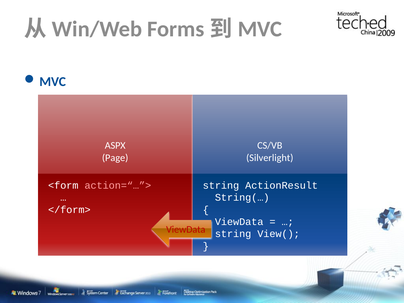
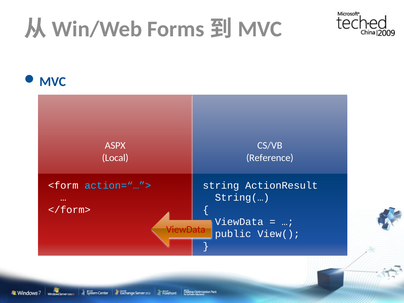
Page: Page -> Local (115, 158)
Silverlight: Silverlight -> Reference (270, 158)
action=“…”> colour: pink -> light blue (118, 185)
string: string -> public (233, 234)
